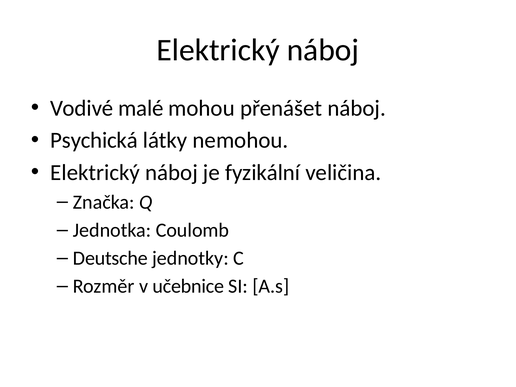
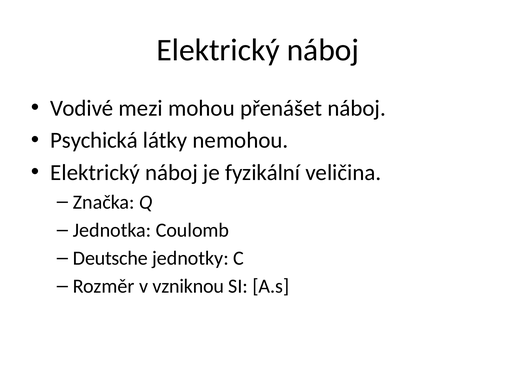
malé: malé -> mezi (141, 108)
učebnice: učebnice -> vzniknou (188, 286)
